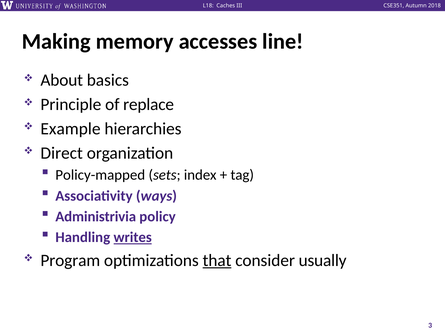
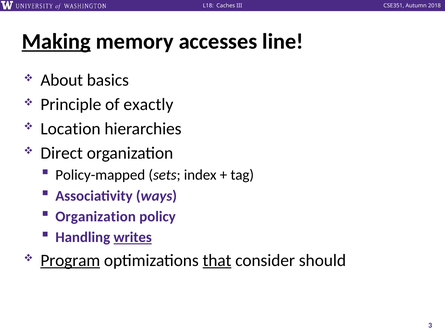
Making underline: none -> present (56, 41)
replace: replace -> exactly (148, 104)
Example: Example -> Location (71, 129)
Administrivia: Administrivia -> Organization (96, 216)
Program underline: none -> present (70, 260)
usually: usually -> should (322, 260)
